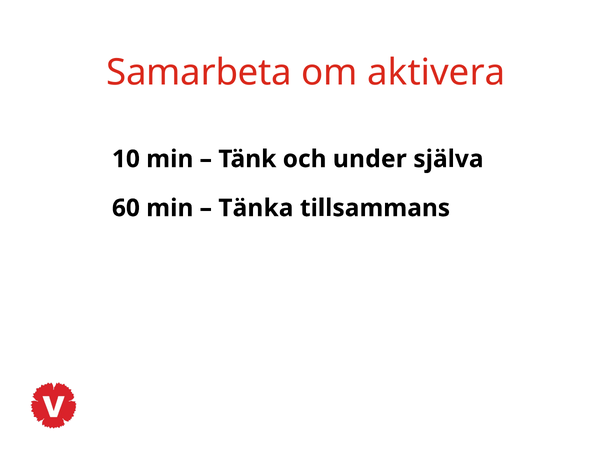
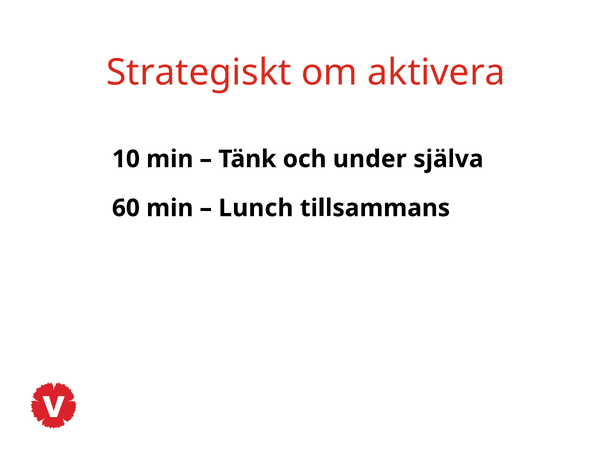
Samarbeta: Samarbeta -> Strategiskt (199, 73)
Tänka: Tänka -> Lunch (256, 208)
